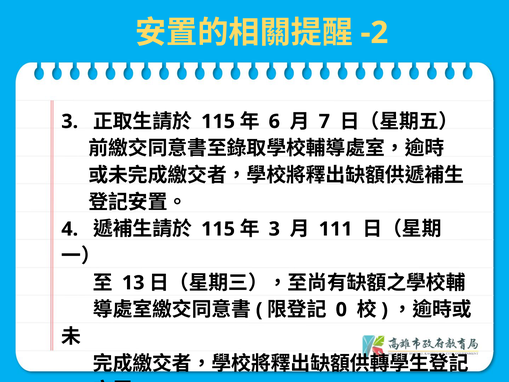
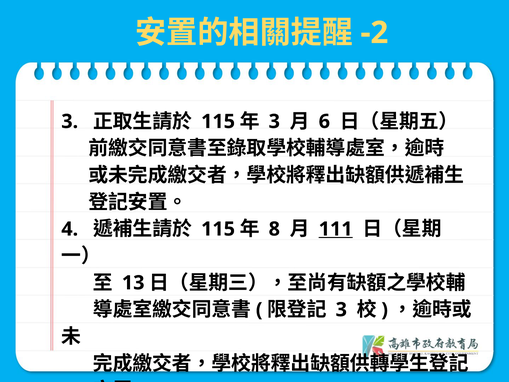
6: 6 -> 3 (274, 121)
7: 7 -> 6 (324, 121)
3: 3 -> 8 (274, 229)
111 underline: none -> present (336, 229)
0: 0 -> 3 (341, 310)
